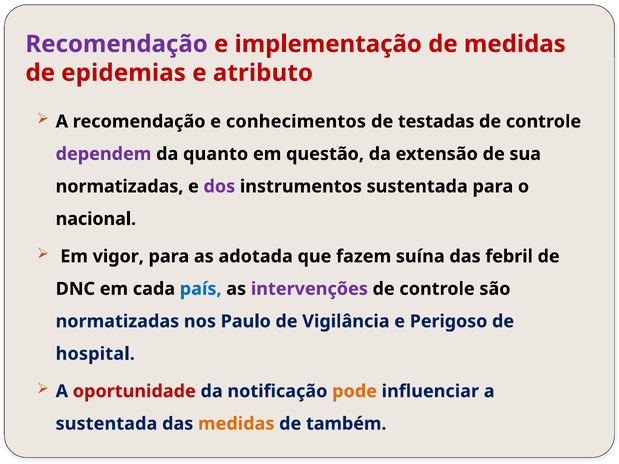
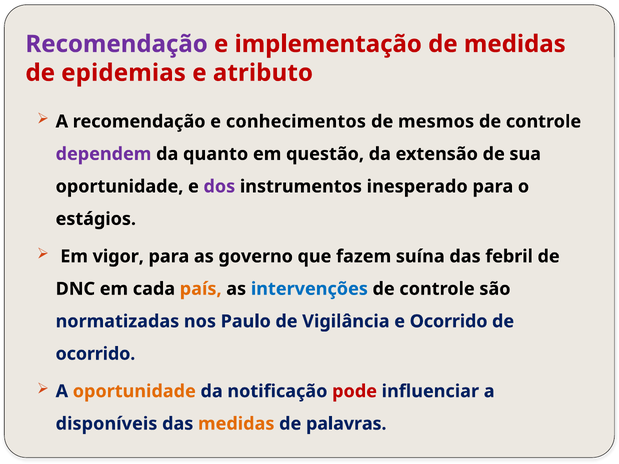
testadas: testadas -> mesmos (436, 122)
normatizadas: normatizadas -> oportunidade (120, 187)
instrumentos sustentada: sustentada -> inesperado (417, 187)
nacional: nacional -> estágios (96, 219)
adotada: adotada -> governo (256, 257)
país colour: blue -> orange (201, 289)
intervenções colour: purple -> blue (309, 289)
e Perigoso: Perigoso -> Ocorrido (449, 322)
hospital: hospital -> ocorrido (95, 354)
oportunidade colour: red -> orange (134, 391)
pode colour: orange -> red (355, 391)
sustentada: sustentada -> disponíveis (106, 424)
também: também -> palavras (346, 424)
